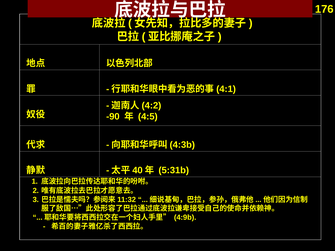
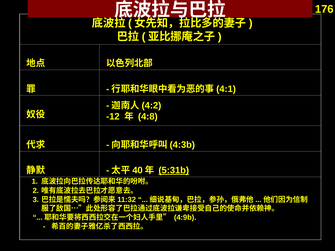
-90: -90 -> -12 (113, 117)
4:5: 4:5 -> 4:8 (148, 117)
5:31b underline: none -> present (174, 171)
